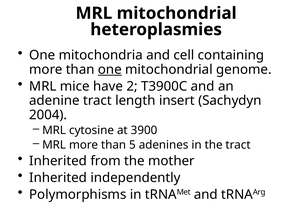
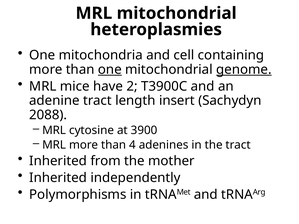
genome underline: none -> present (244, 70)
2004: 2004 -> 2088 (48, 115)
5: 5 -> 4 (132, 145)
